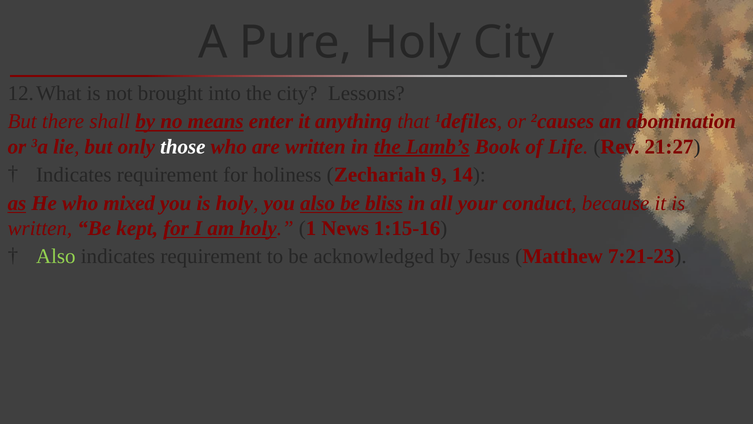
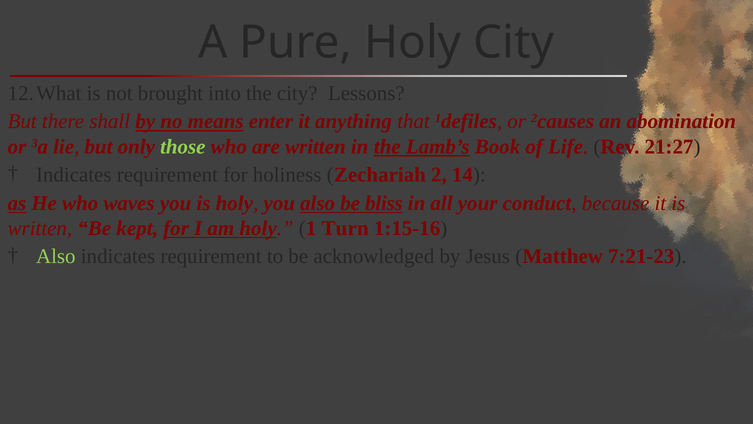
those colour: white -> light green (183, 146)
9: 9 -> 2 (439, 175)
mixed: mixed -> waves (129, 203)
News: News -> Turn (345, 228)
